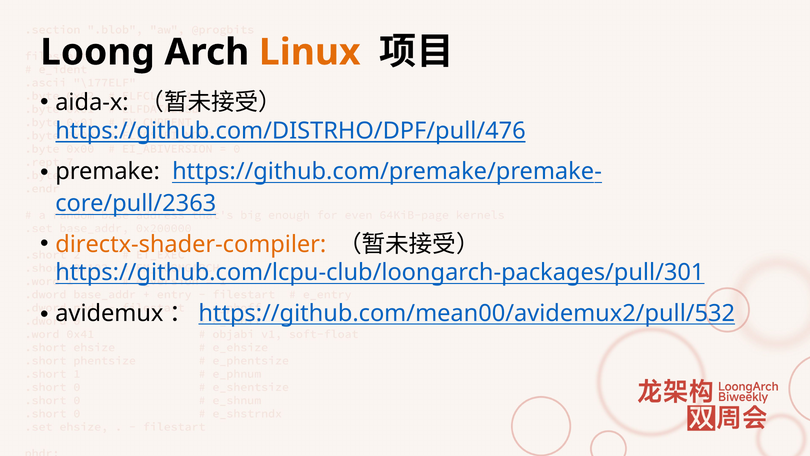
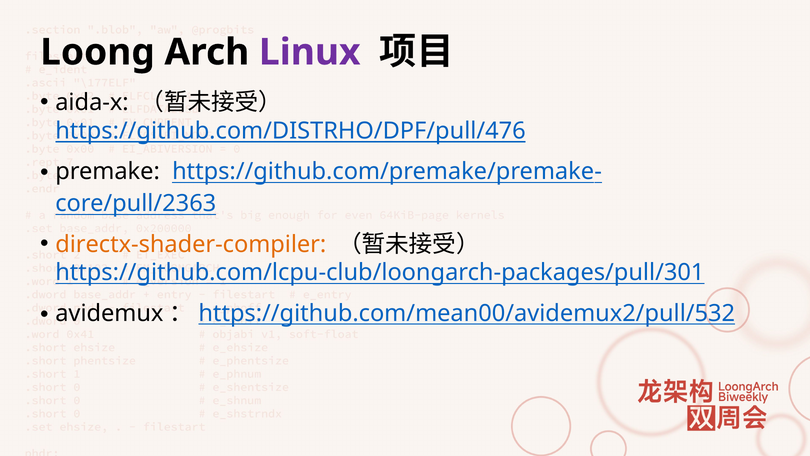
Linux colour: orange -> purple (310, 52)
